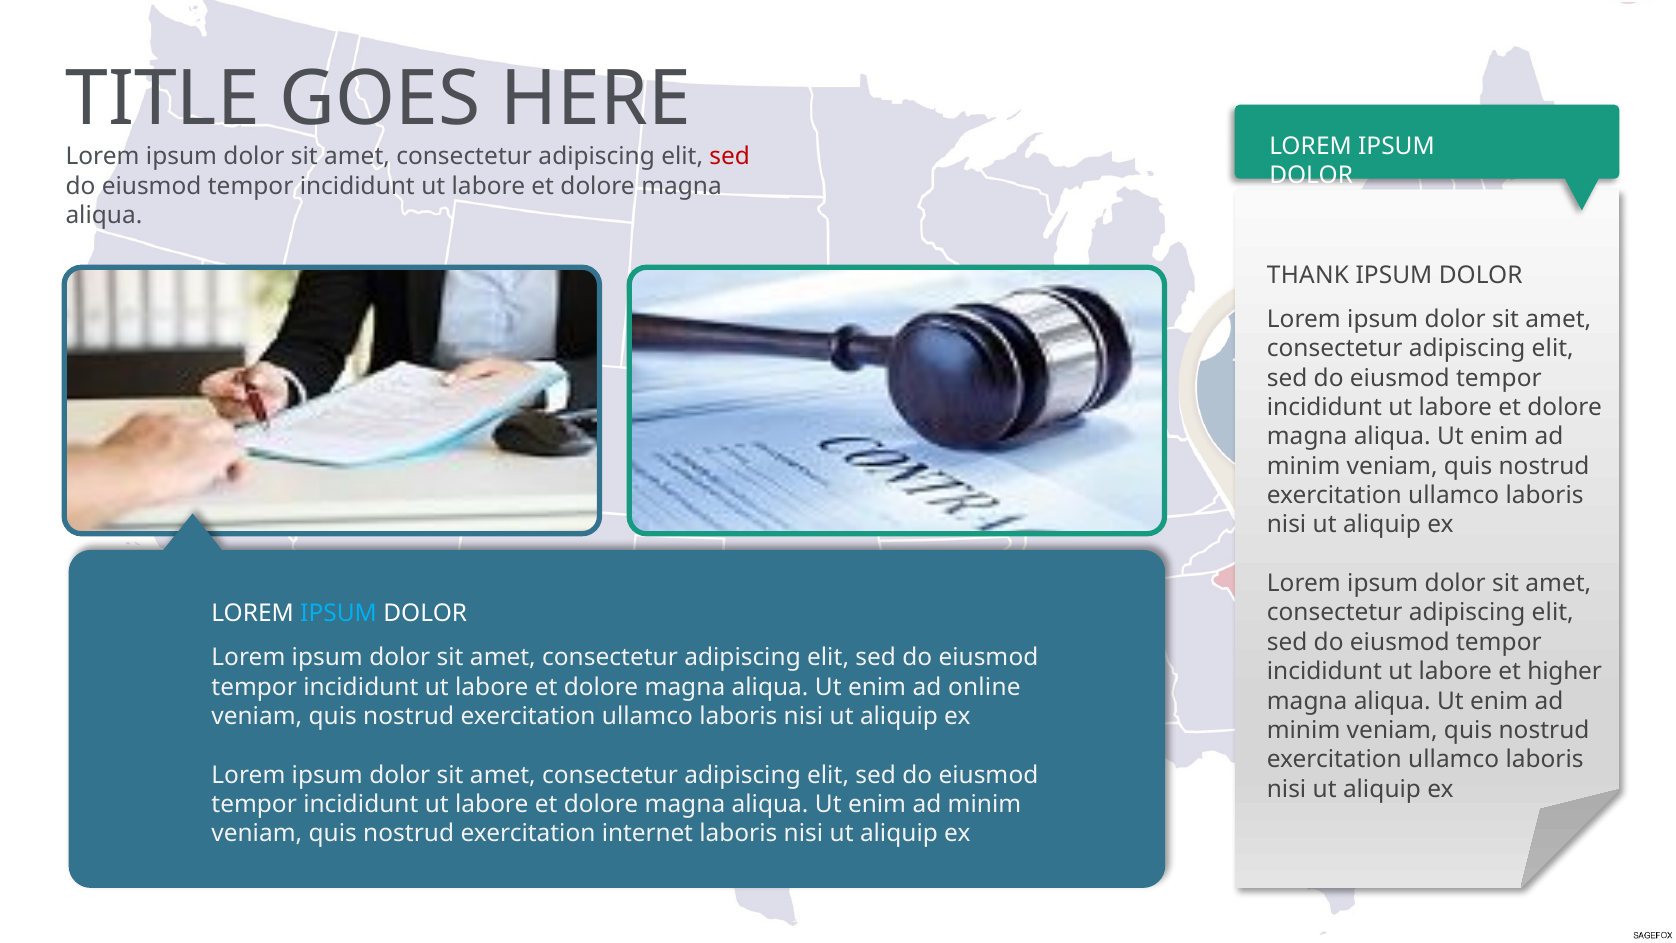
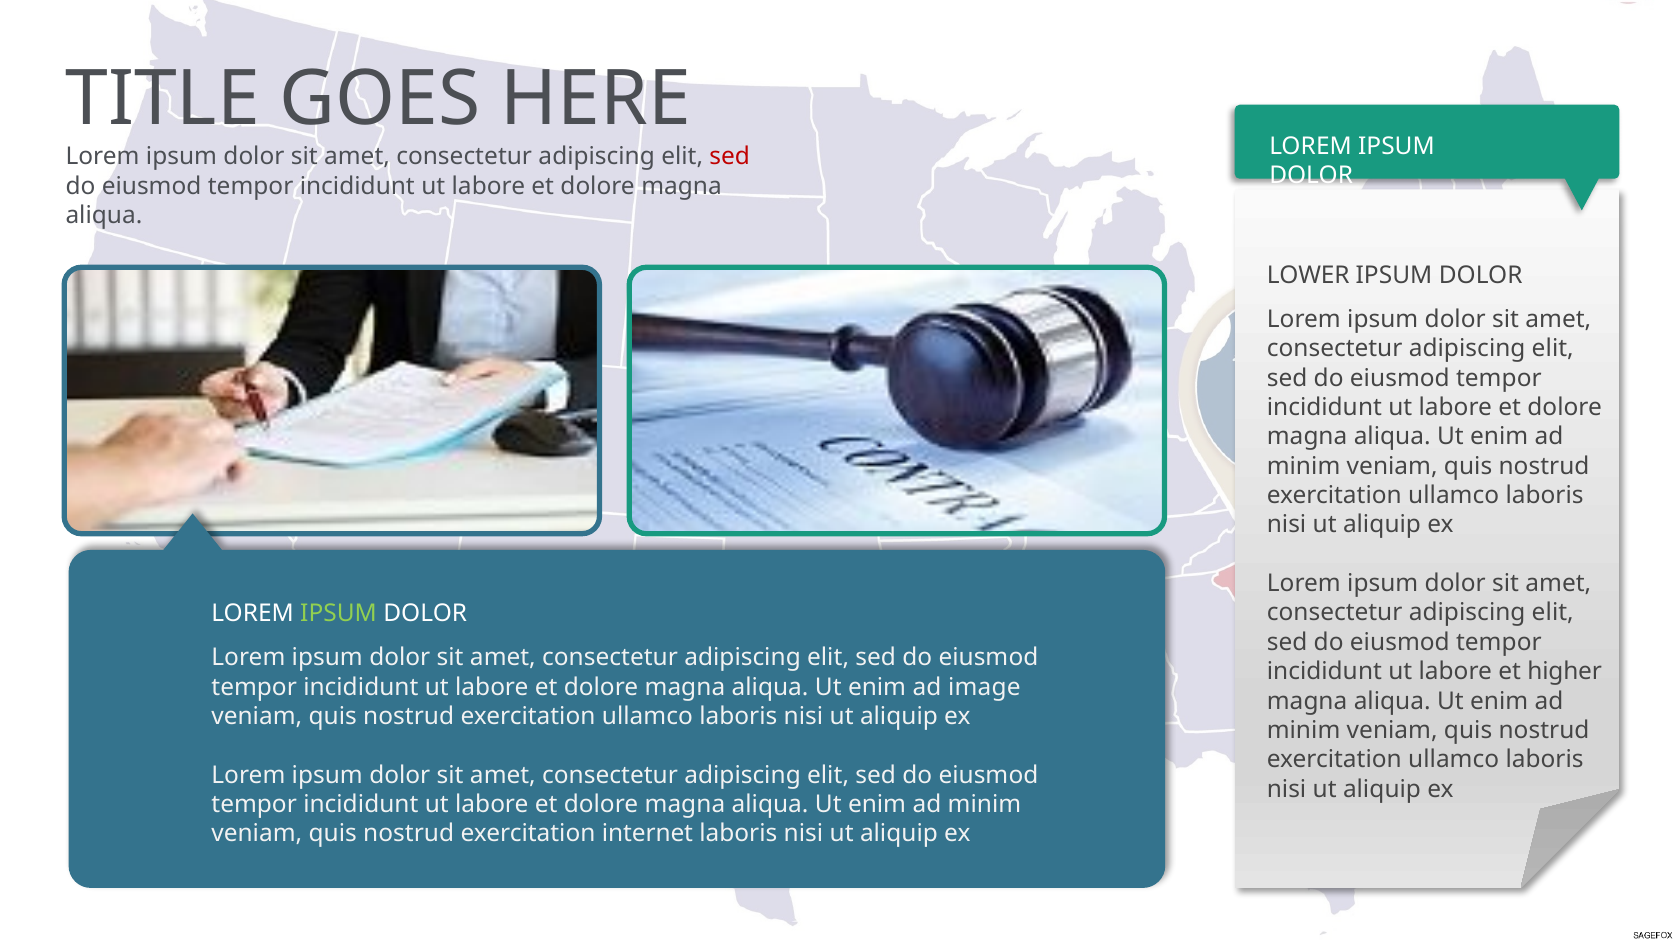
THANK: THANK -> LOWER (1308, 275)
IPSUM colour: light blue -> light green (339, 613)
online: online -> image (984, 687)
